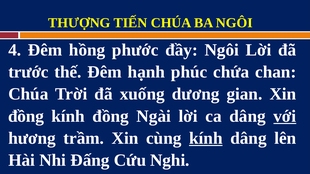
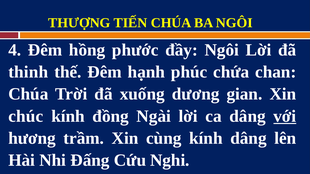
trước: trước -> thinh (28, 72)
đồng: đồng -> chúc (26, 116)
kính underline: present -> none (206, 138)
